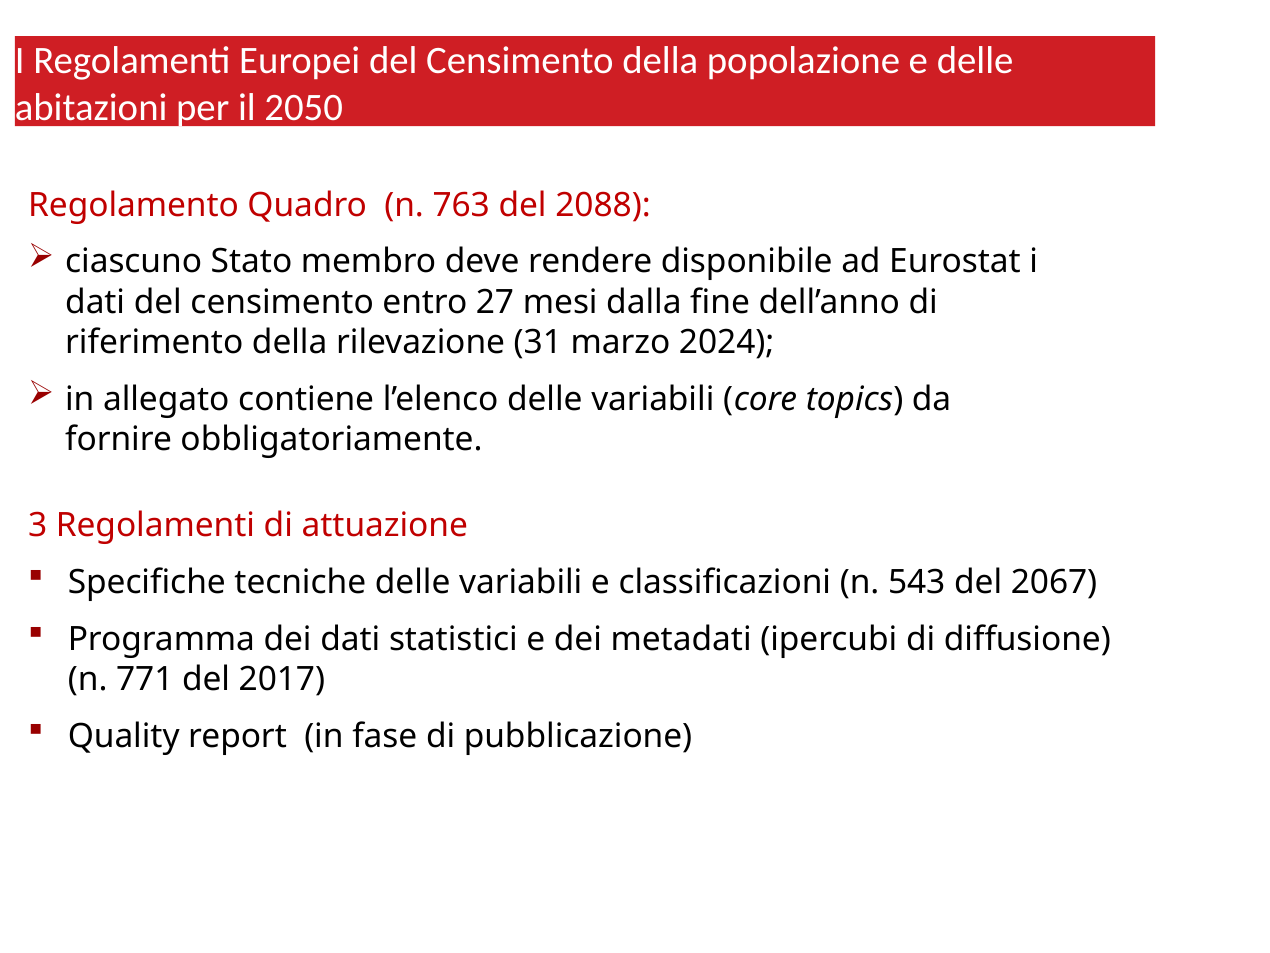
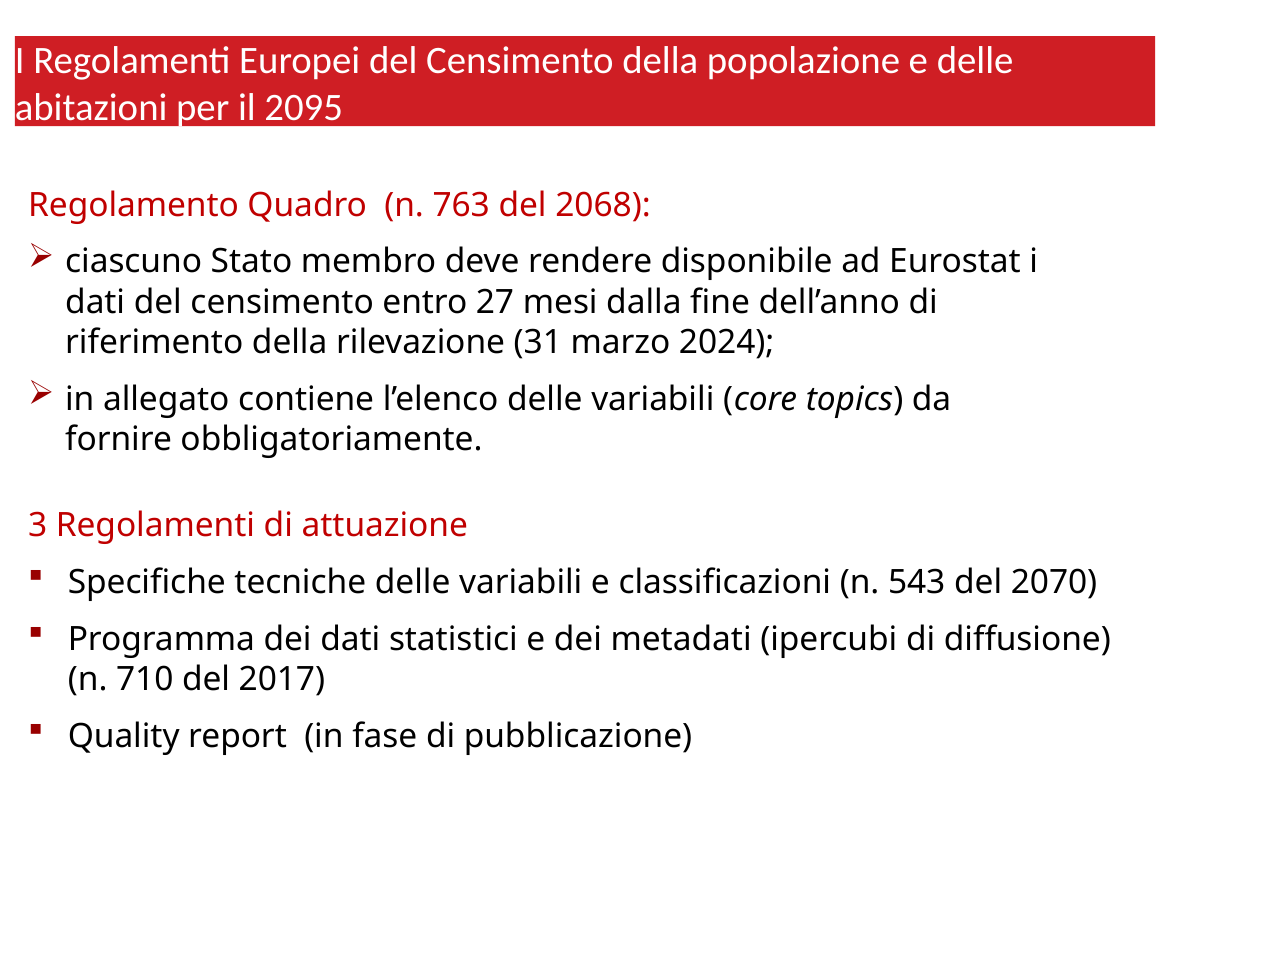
2050: 2050 -> 2095 (304, 107)
2088: 2088 -> 2068 (603, 205)
2067: 2067 -> 2070 (1054, 582)
771: 771 -> 710 (145, 679)
